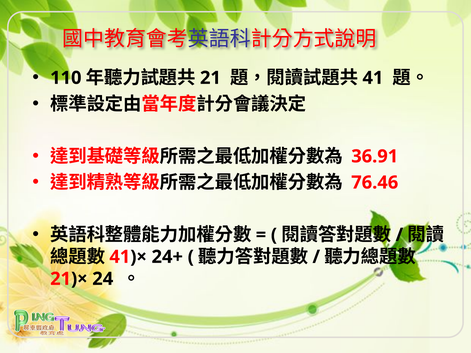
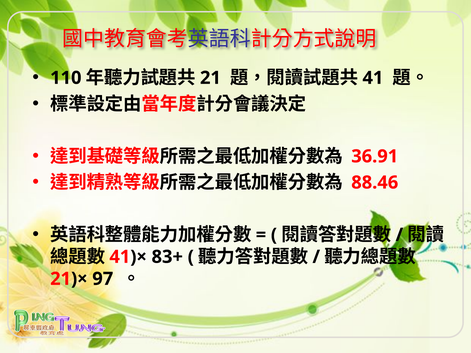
76.46: 76.46 -> 88.46 (375, 183)
24+: 24+ -> 83+ (167, 257)
24: 24 -> 97 (103, 279)
